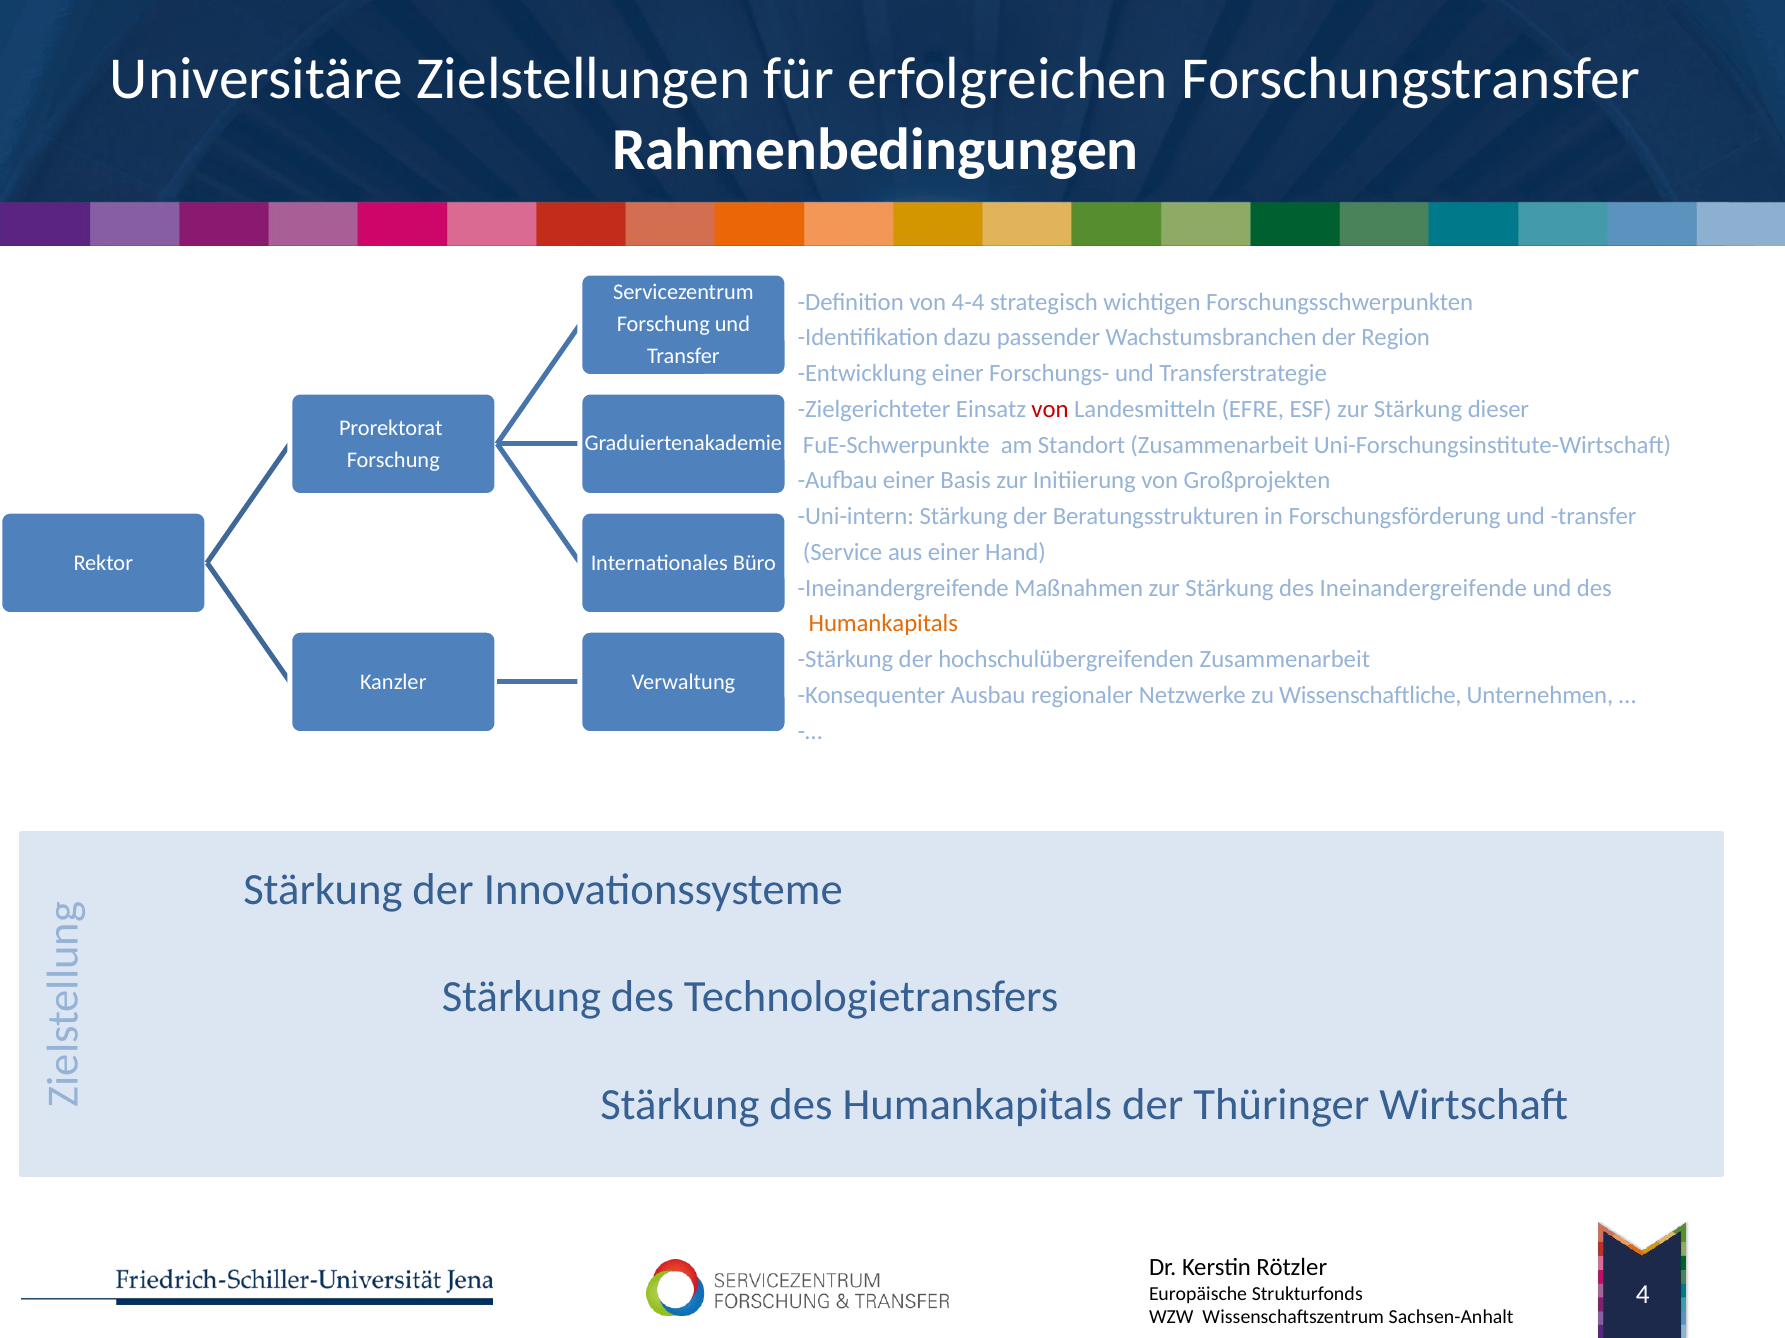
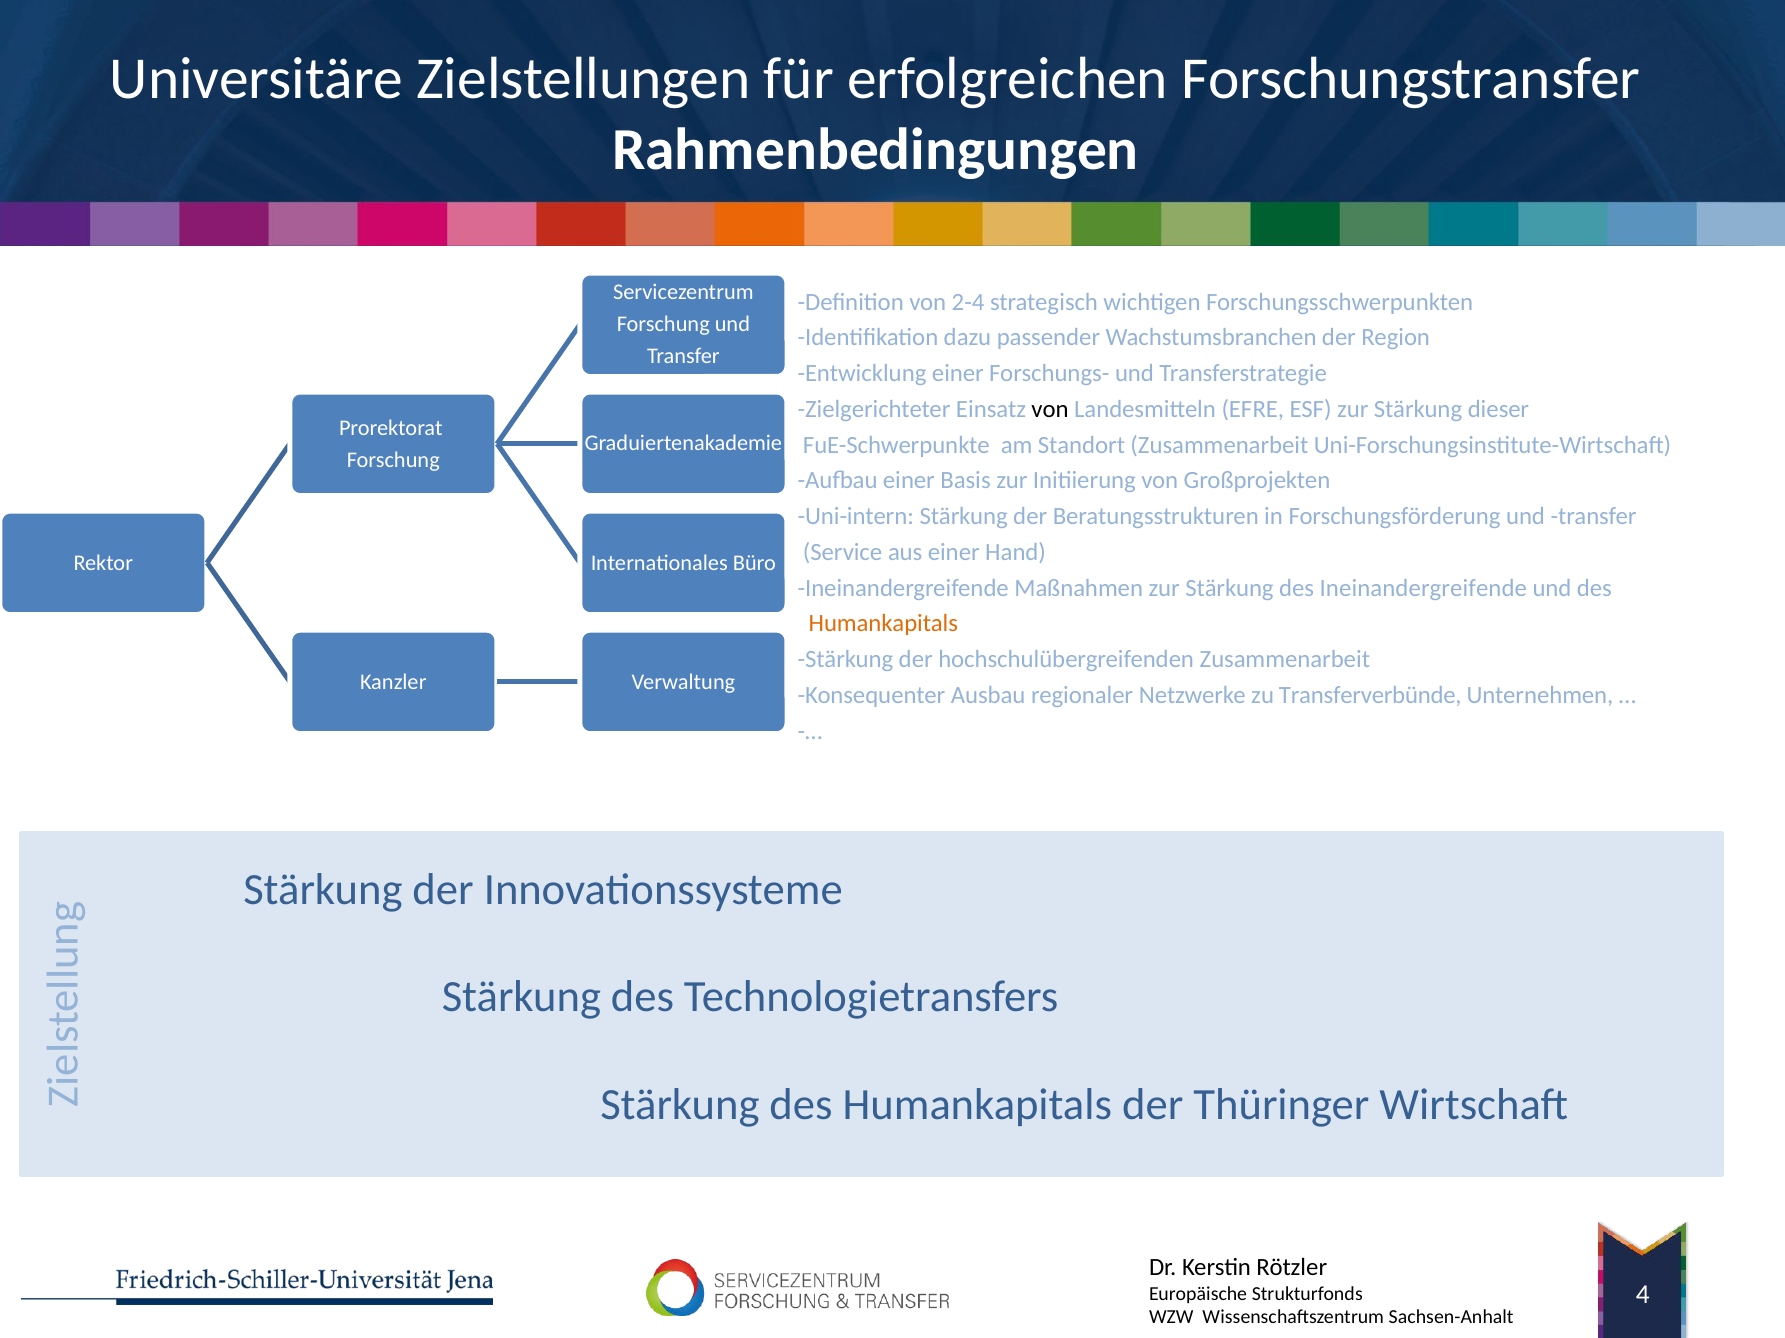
4-4: 4-4 -> 2-4 (968, 302)
von colour: red -> black (1050, 409)
Wissenschaftliche: Wissenschaftliche -> Transferverbünde (1370, 696)
